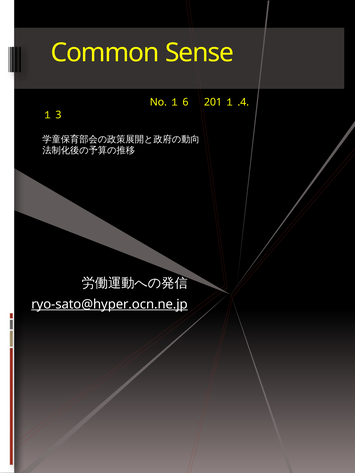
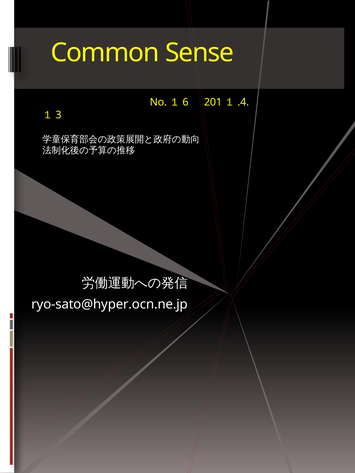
ryo-sato@hyper.ocn.ne.jp underline: present -> none (110, 304)
